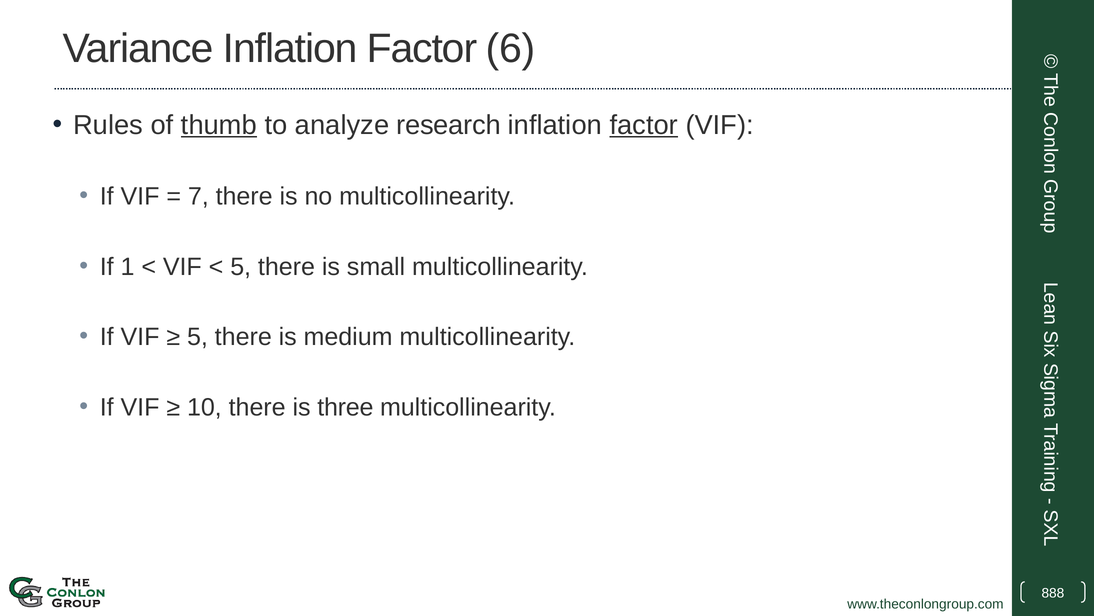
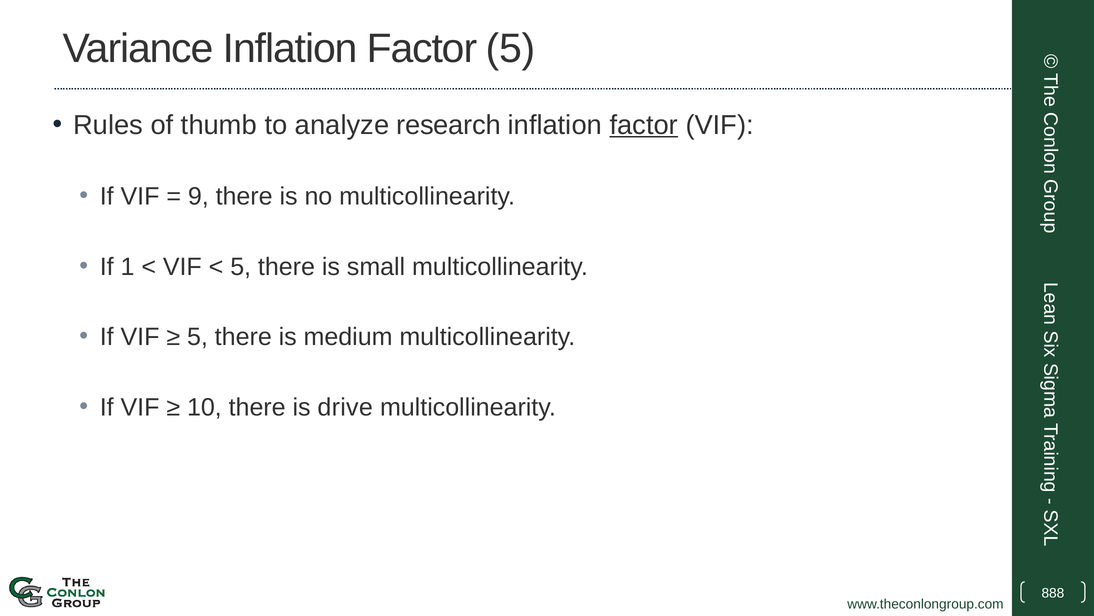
Factor 6: 6 -> 5 (511, 49)
thumb underline: present -> none (219, 125)
7: 7 -> 9 (198, 196)
three: three -> drive (345, 407)
